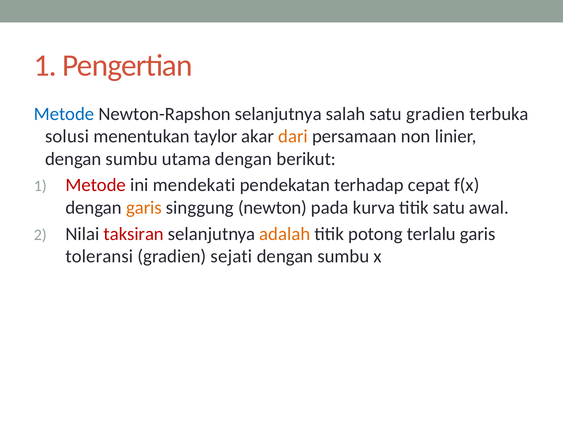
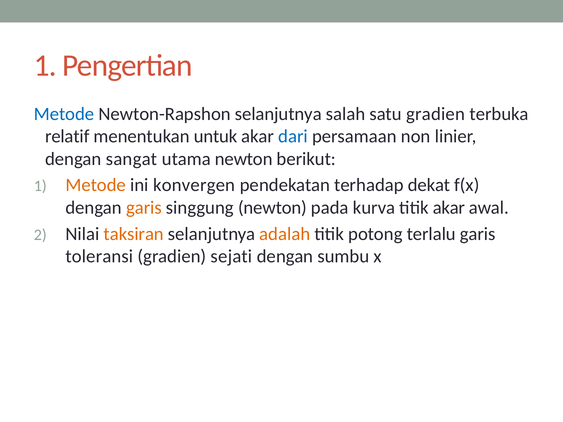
solusi: solusi -> relatif (67, 136)
taylor: taylor -> untuk (216, 136)
dari colour: orange -> blue (293, 136)
sumbu: sumbu -> sangat (132, 159)
utama dengan: dengan -> newton (244, 159)
Metode colour: red -> orange (96, 185)
mendekati: mendekati -> konvergen (194, 185)
cepat: cepat -> dekat (429, 185)
titik satu: satu -> akar (449, 208)
taksiran colour: red -> orange (134, 234)
